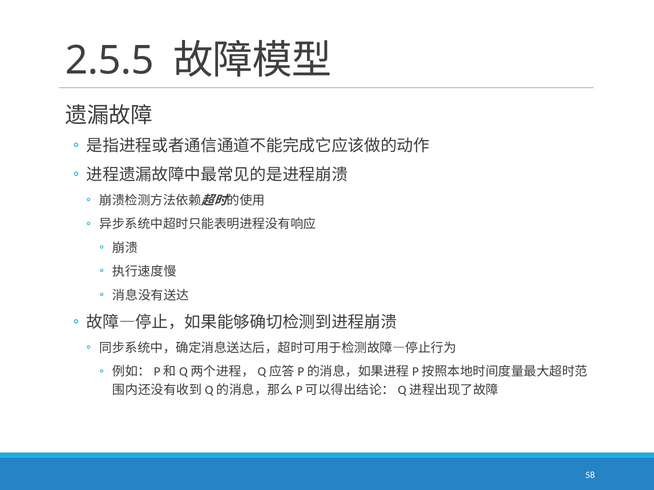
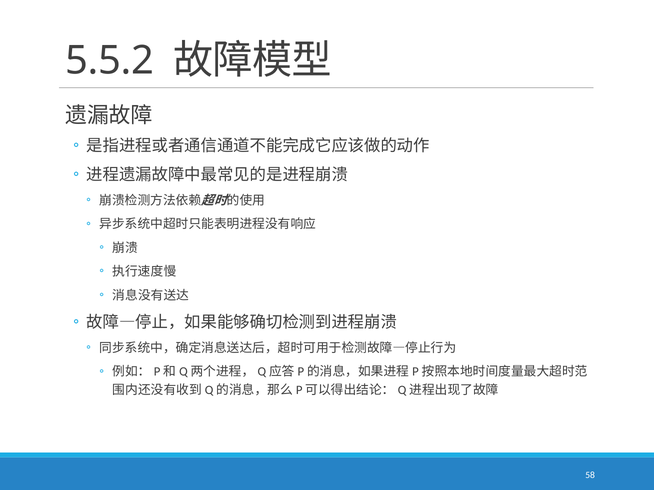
2.5.5: 2.5.5 -> 5.5.2 (110, 61)
